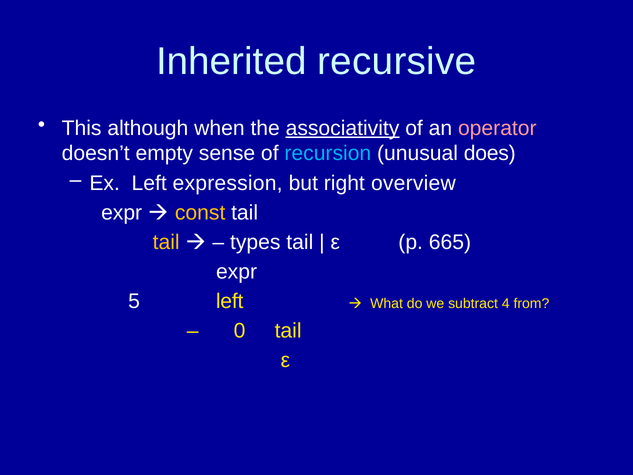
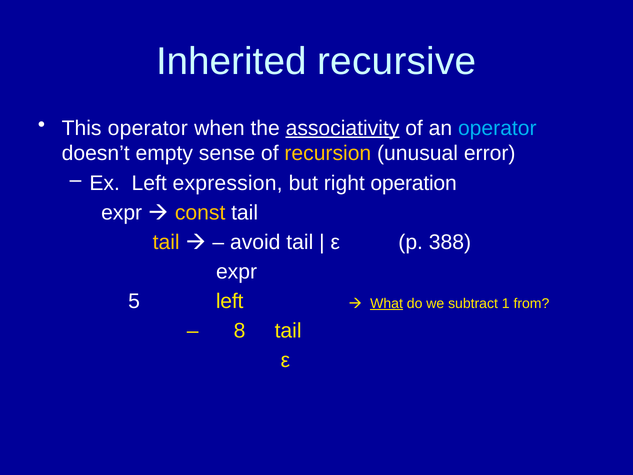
This although: although -> operator (148, 128)
operator colour: pink -> light blue (497, 128)
recursion colour: light blue -> yellow (328, 153)
does: does -> error (490, 153)
overview: overview -> operation (414, 183)
types: types -> avoid (255, 242)
665: 665 -> 388 (450, 242)
What underline: none -> present (387, 303)
4: 4 -> 1 (506, 303)
0: 0 -> 8 (240, 331)
